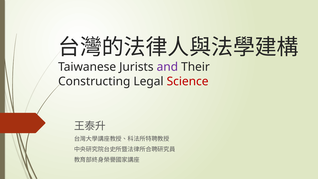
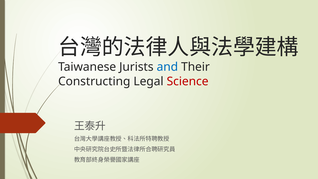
and colour: purple -> blue (167, 67)
